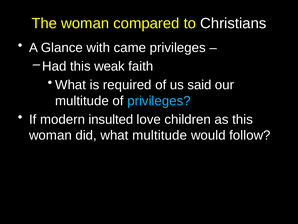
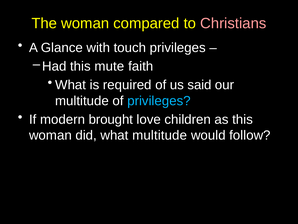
Christians colour: white -> pink (233, 23)
came: came -> touch (130, 48)
weak: weak -> mute (109, 66)
insulted: insulted -> brought (111, 119)
